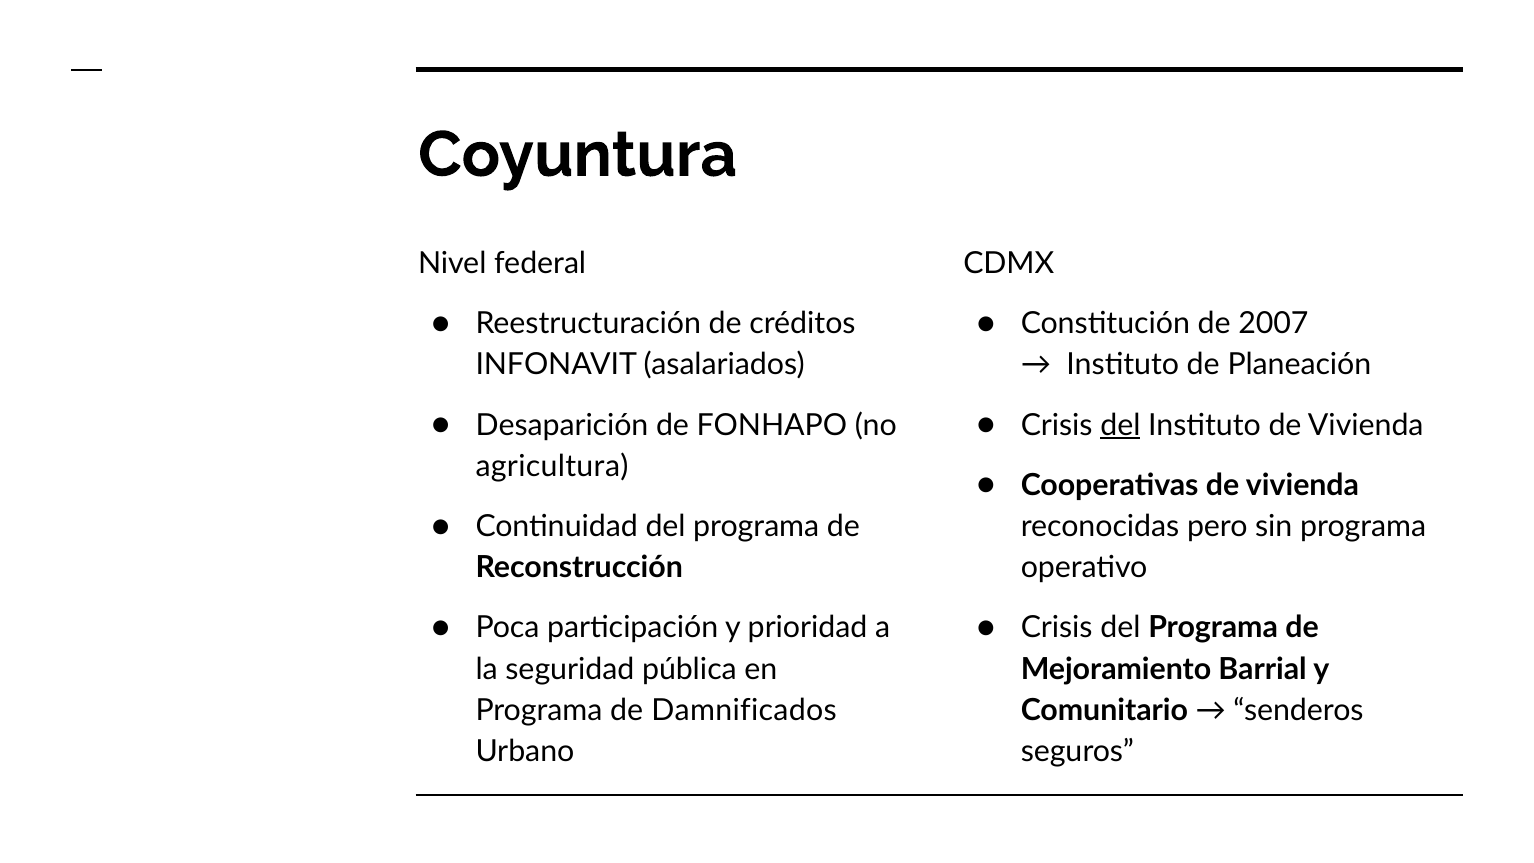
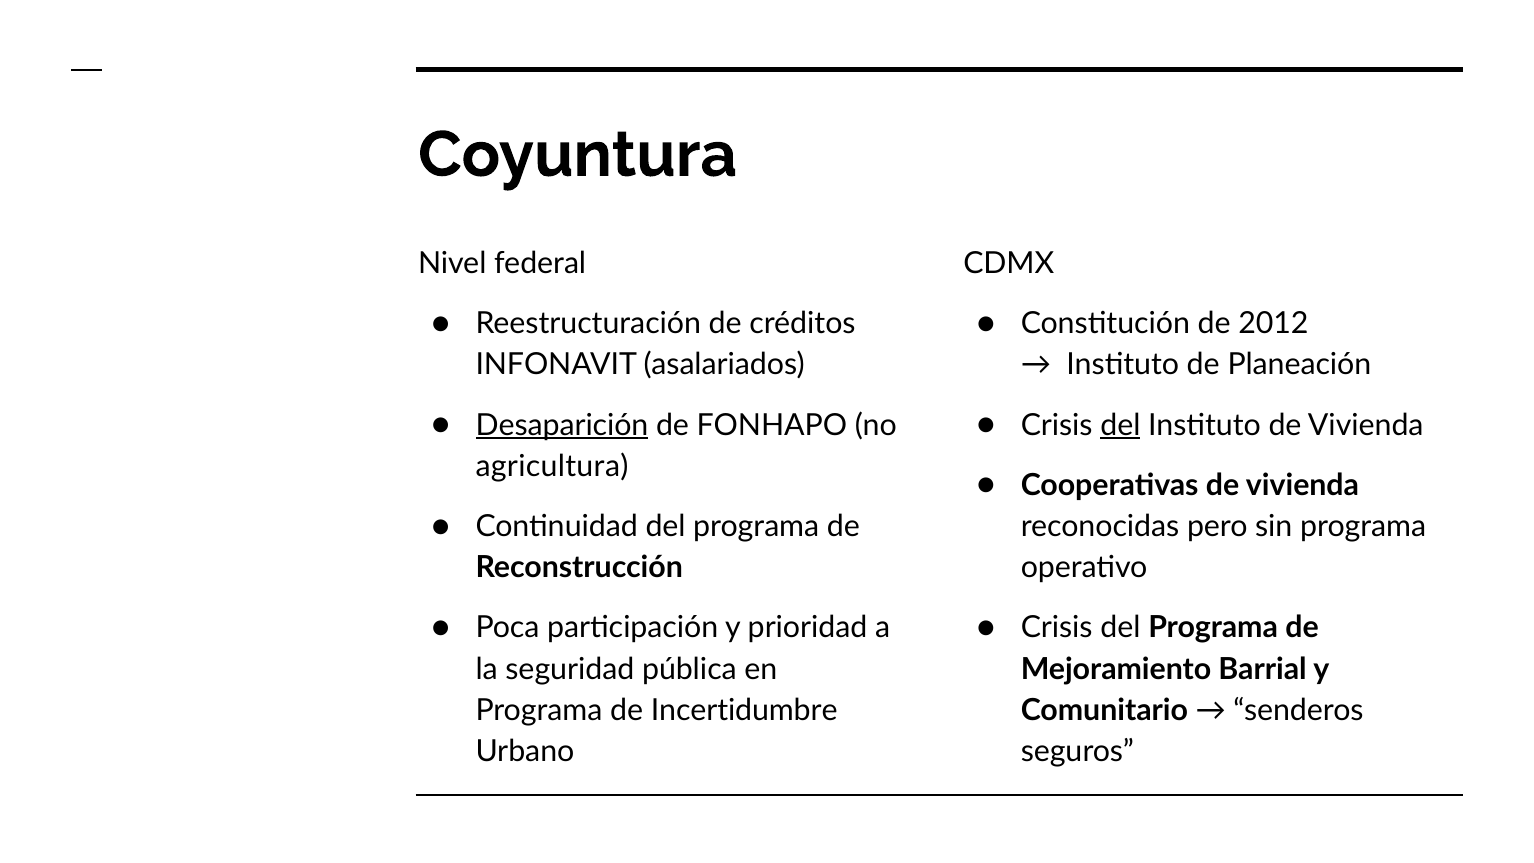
2007: 2007 -> 2012 (1273, 324)
Desaparición underline: none -> present (562, 425)
Damnificados: Damnificados -> Incertidumbre (744, 710)
